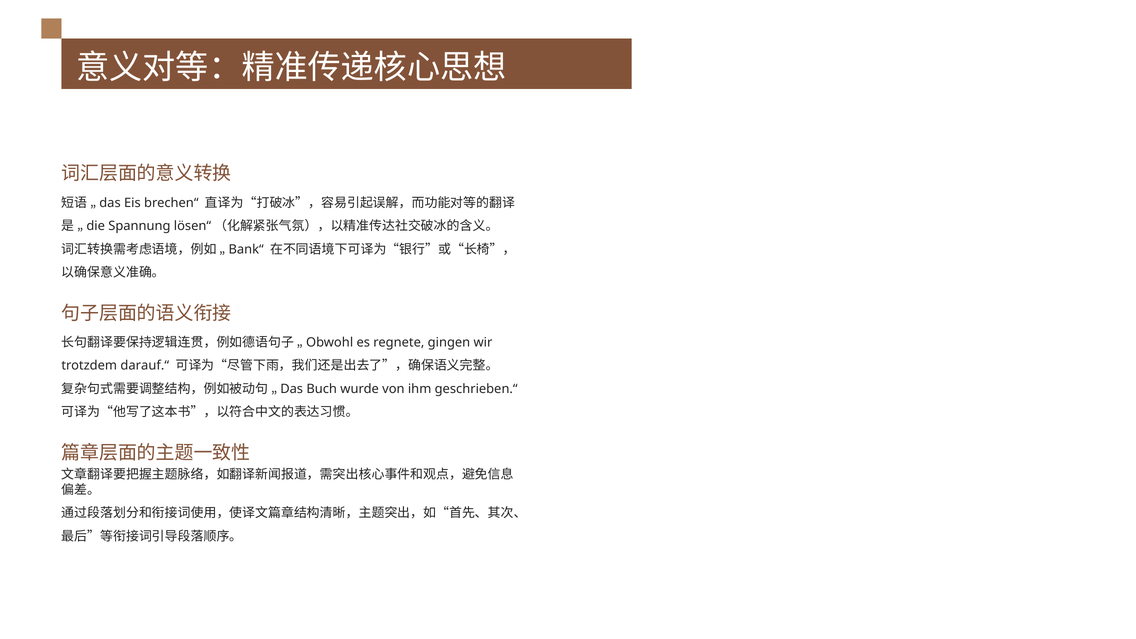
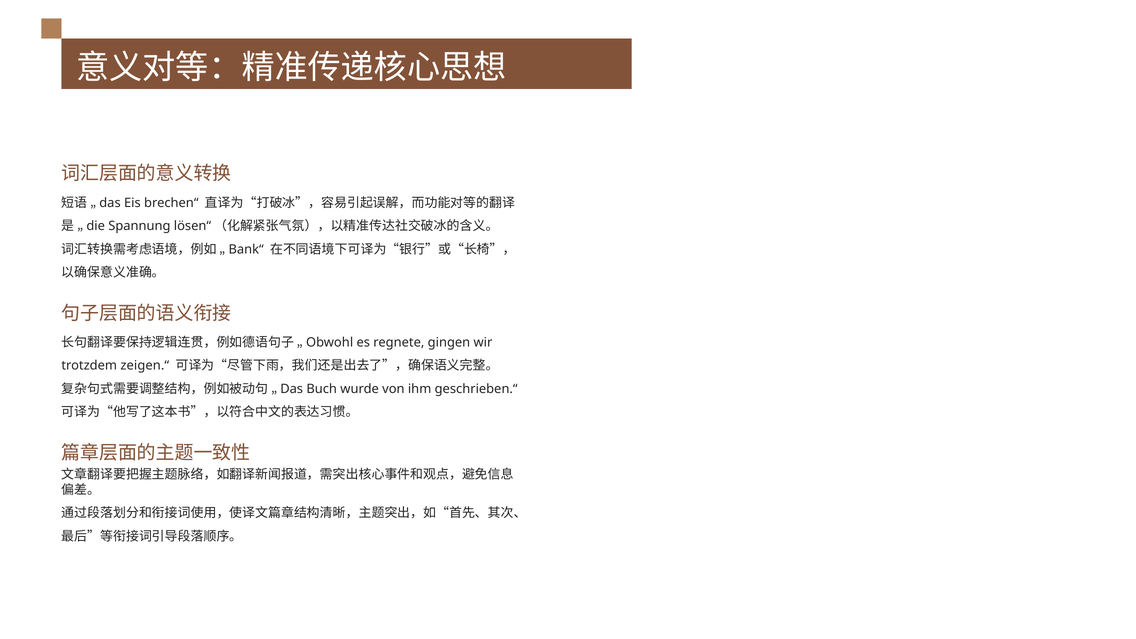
darauf.“: darauf.“ -> zeigen.“ (145, 366)
